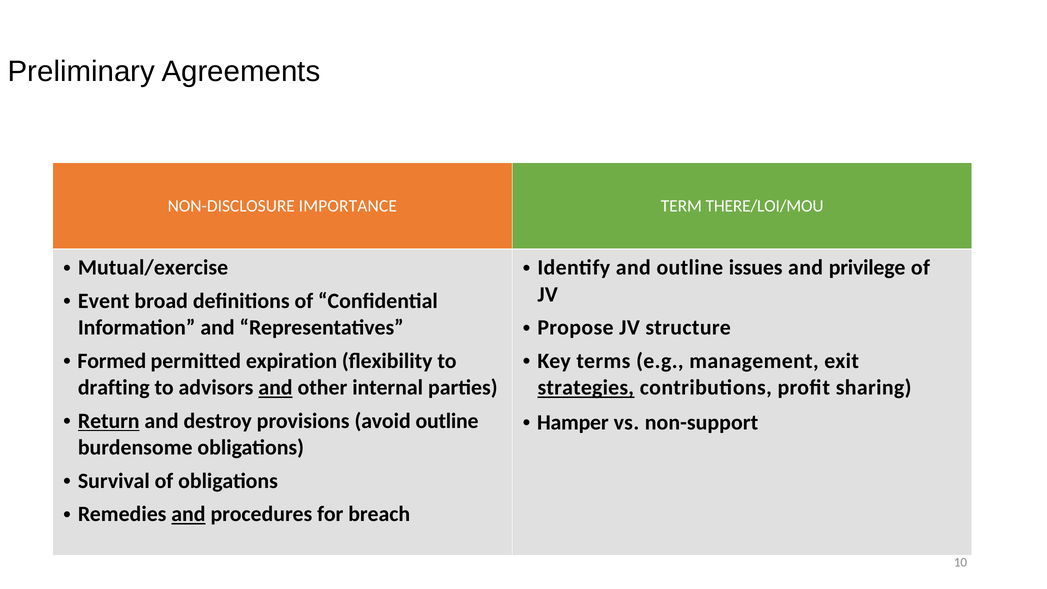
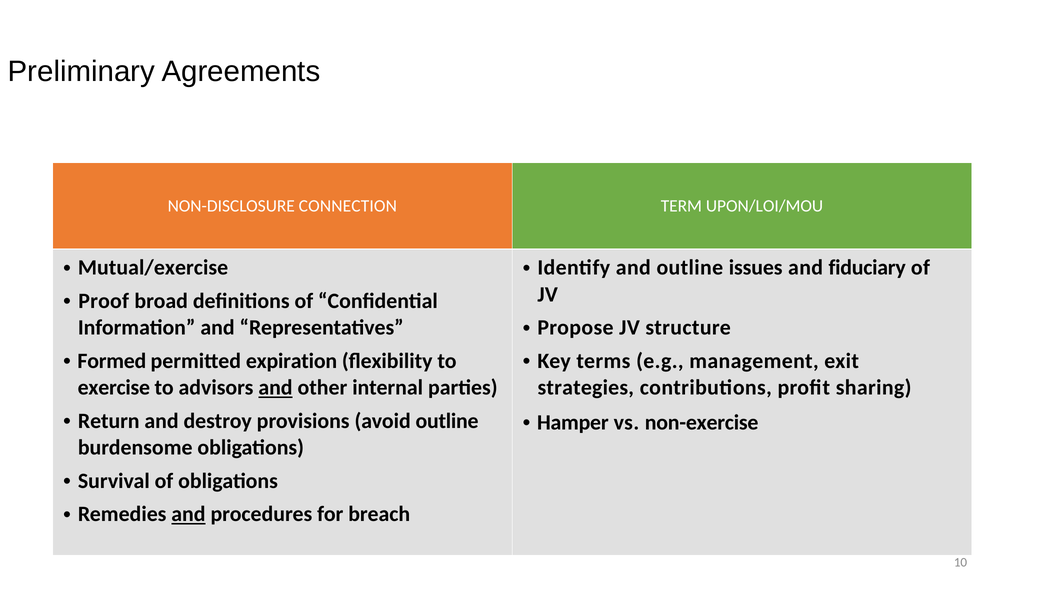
IMPORTANCE: IMPORTANCE -> CONNECTION (348, 206)
THERE/LOI/MOU: THERE/LOI/MOU -> UPON/LOI/MOU (765, 206)
privilege: privilege -> fiduciary (867, 268)
Event: Event -> Proof (104, 301)
drafting: drafting -> exercise (114, 388)
strategies underline: present -> none (586, 388)
Return underline: present -> none (109, 421)
non-support: non-support -> non-exercise (702, 422)
